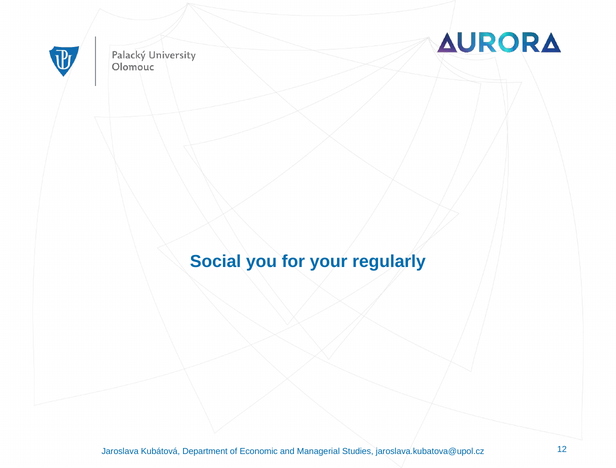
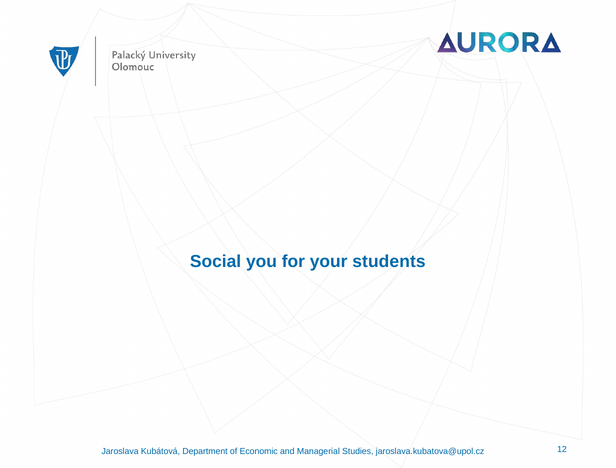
regularly: regularly -> students (389, 262)
